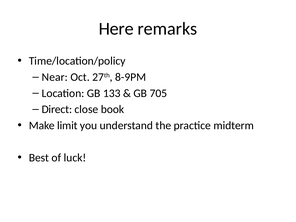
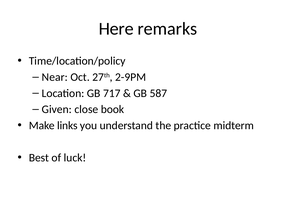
8-9PM: 8-9PM -> 2-9PM (131, 77)
133: 133 -> 717 (112, 93)
705: 705 -> 587 (158, 93)
Direct: Direct -> Given (57, 109)
limit: limit -> links (67, 125)
